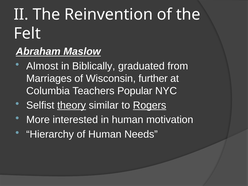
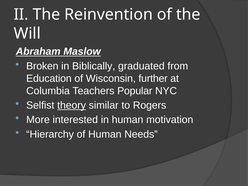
Felt: Felt -> Will (27, 34)
Almost: Almost -> Broken (42, 66)
Marriages: Marriages -> Education (49, 78)
Rogers underline: present -> none (150, 105)
